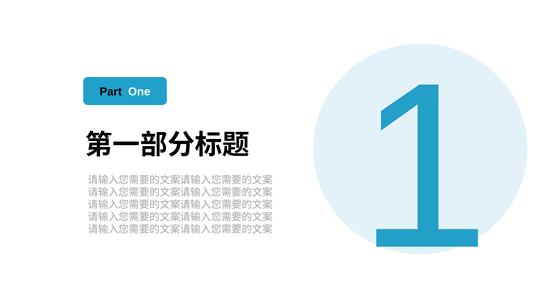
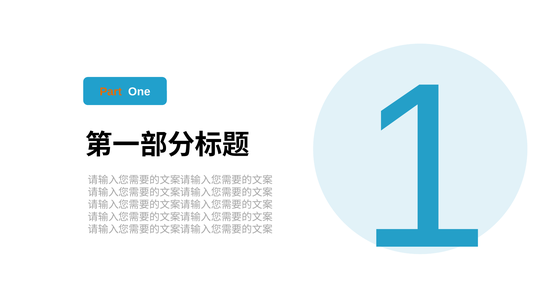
Part colour: black -> orange (111, 92)
